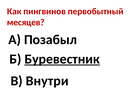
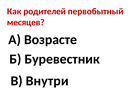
пингвинов: пингвинов -> родителей (45, 11)
Позабыл: Позабыл -> Возрасте (50, 40)
Буревестник underline: present -> none (62, 59)
